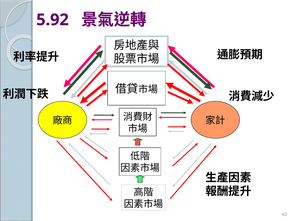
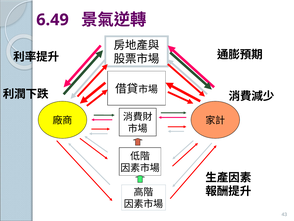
5.92: 5.92 -> 6.49 (53, 20)
